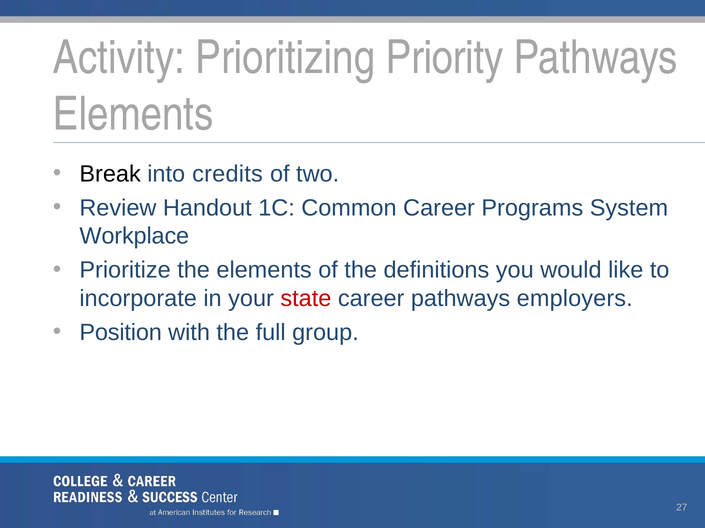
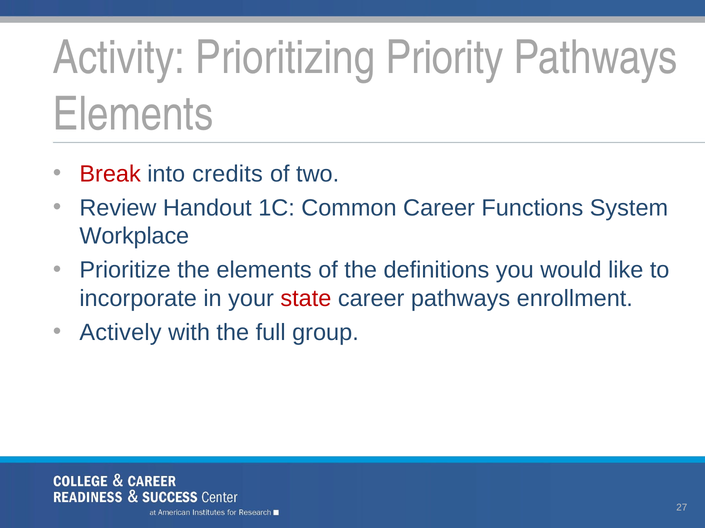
Break colour: black -> red (110, 174)
Programs: Programs -> Functions (532, 208)
employers: employers -> enrollment (575, 299)
Position: Position -> Actively (120, 333)
